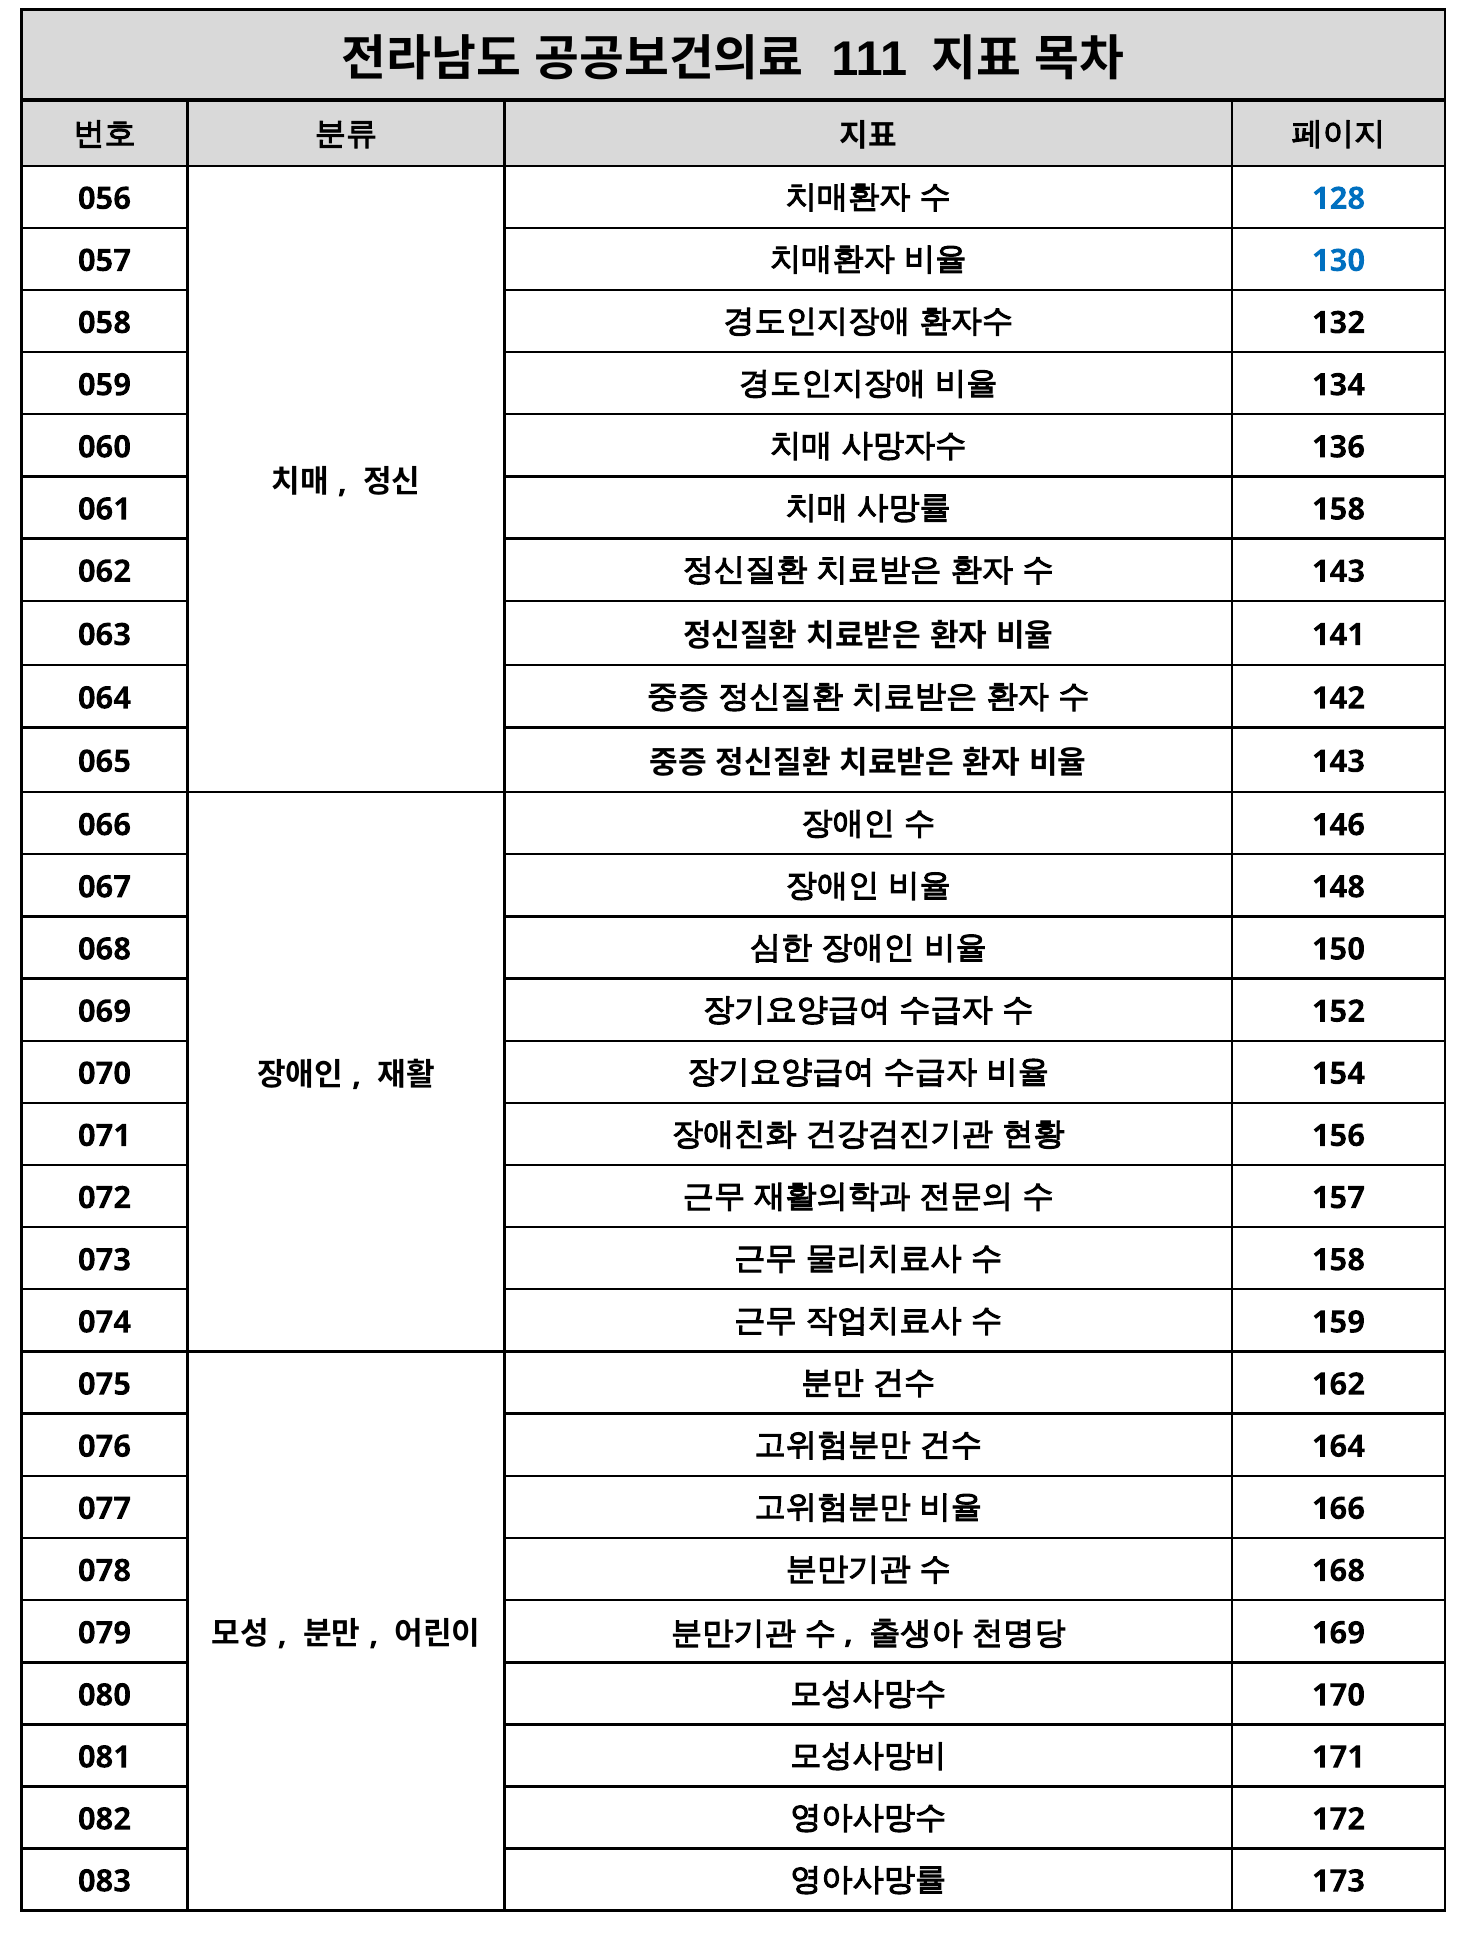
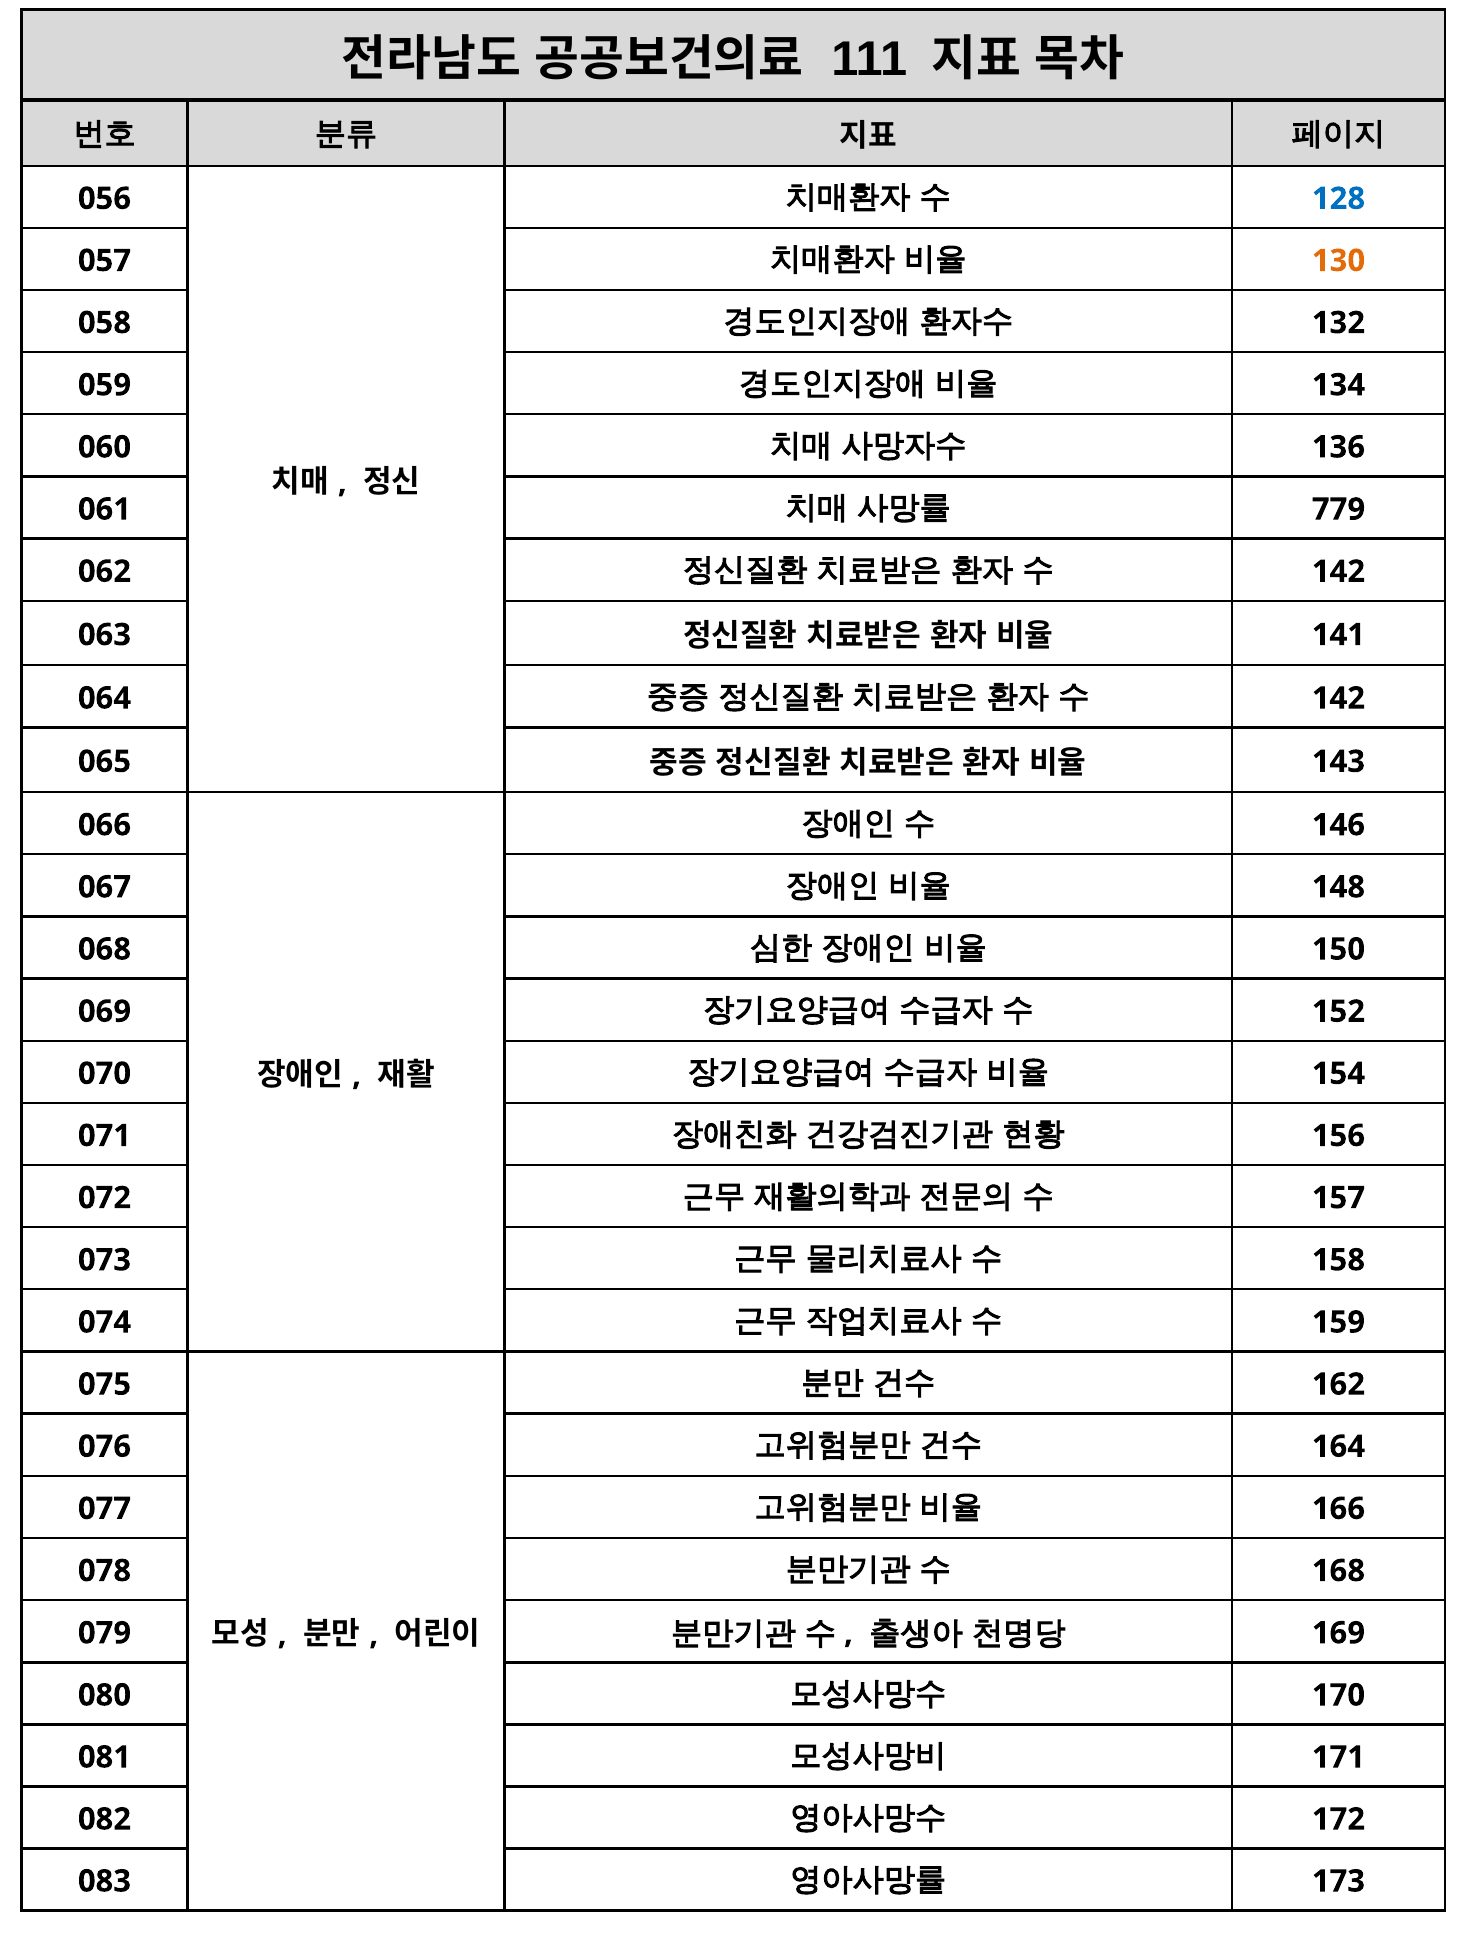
130 colour: blue -> orange (1339, 261)
158: 158 -> 779 (1339, 509)
143: 143 -> 142 (1339, 572)
